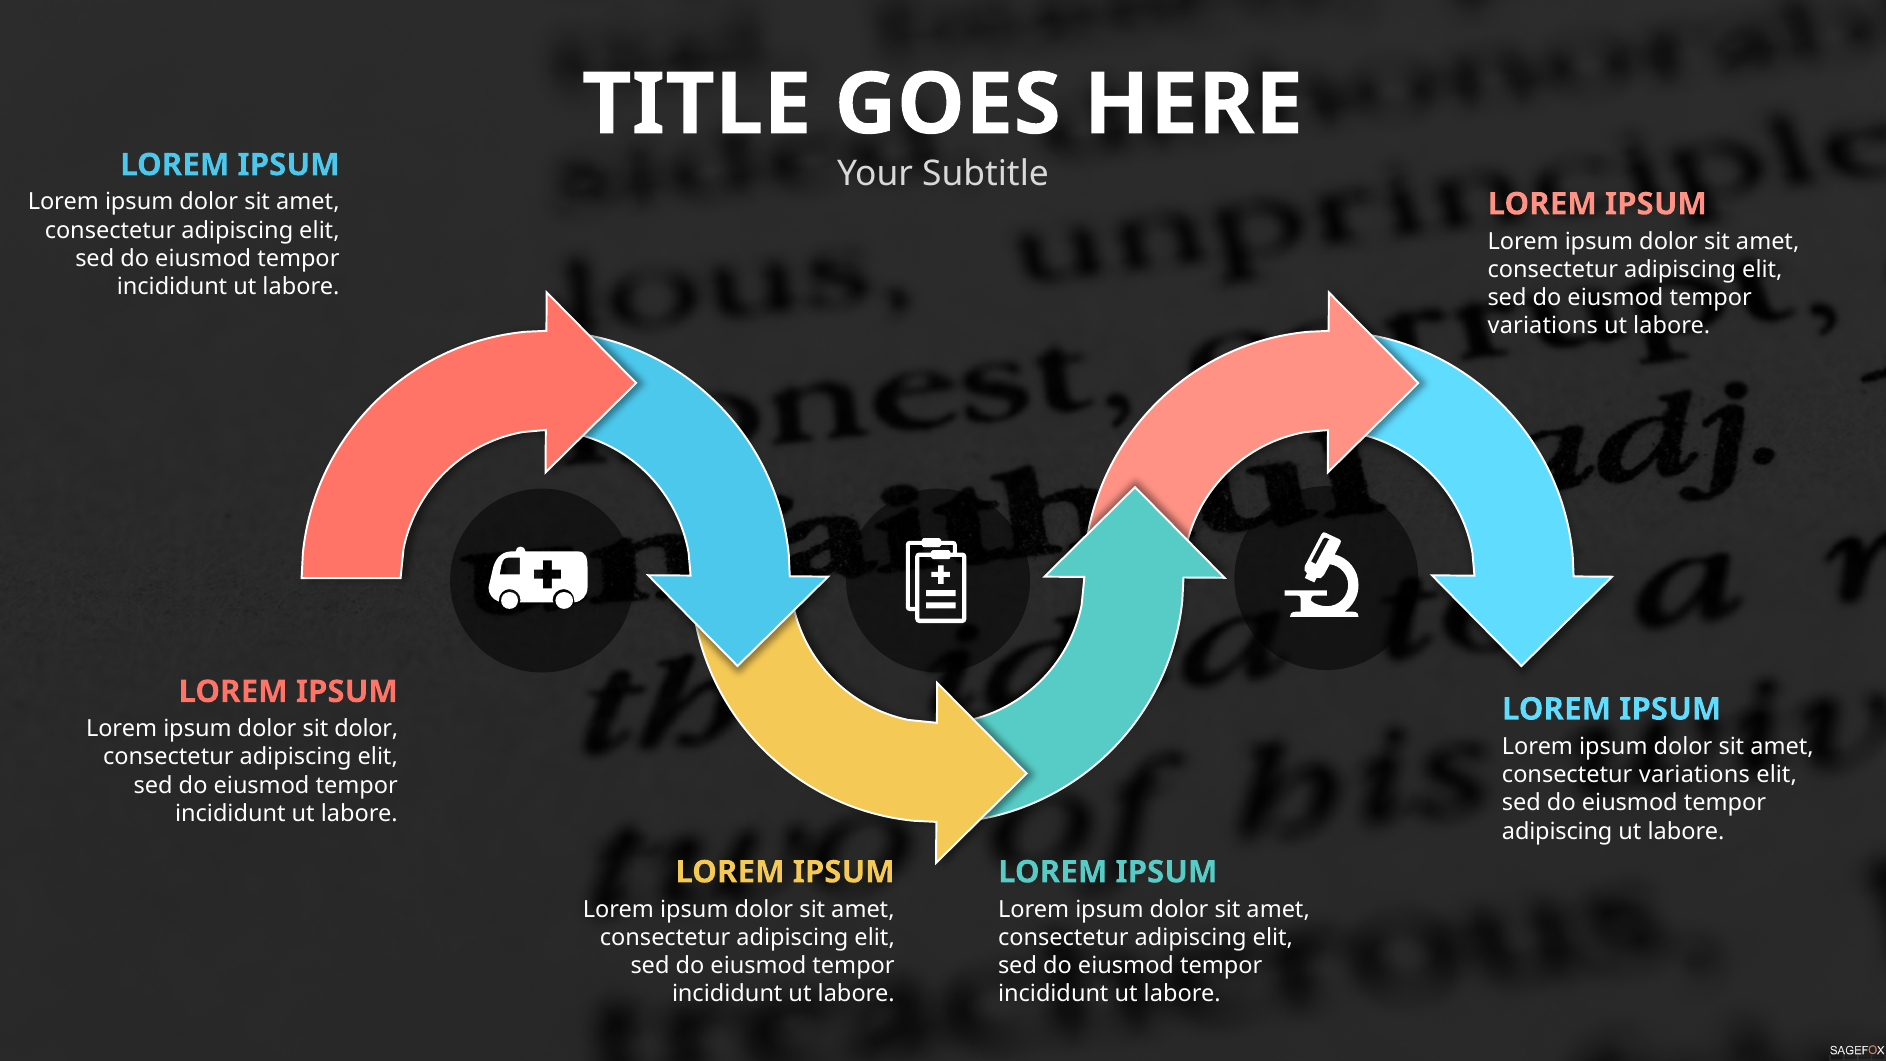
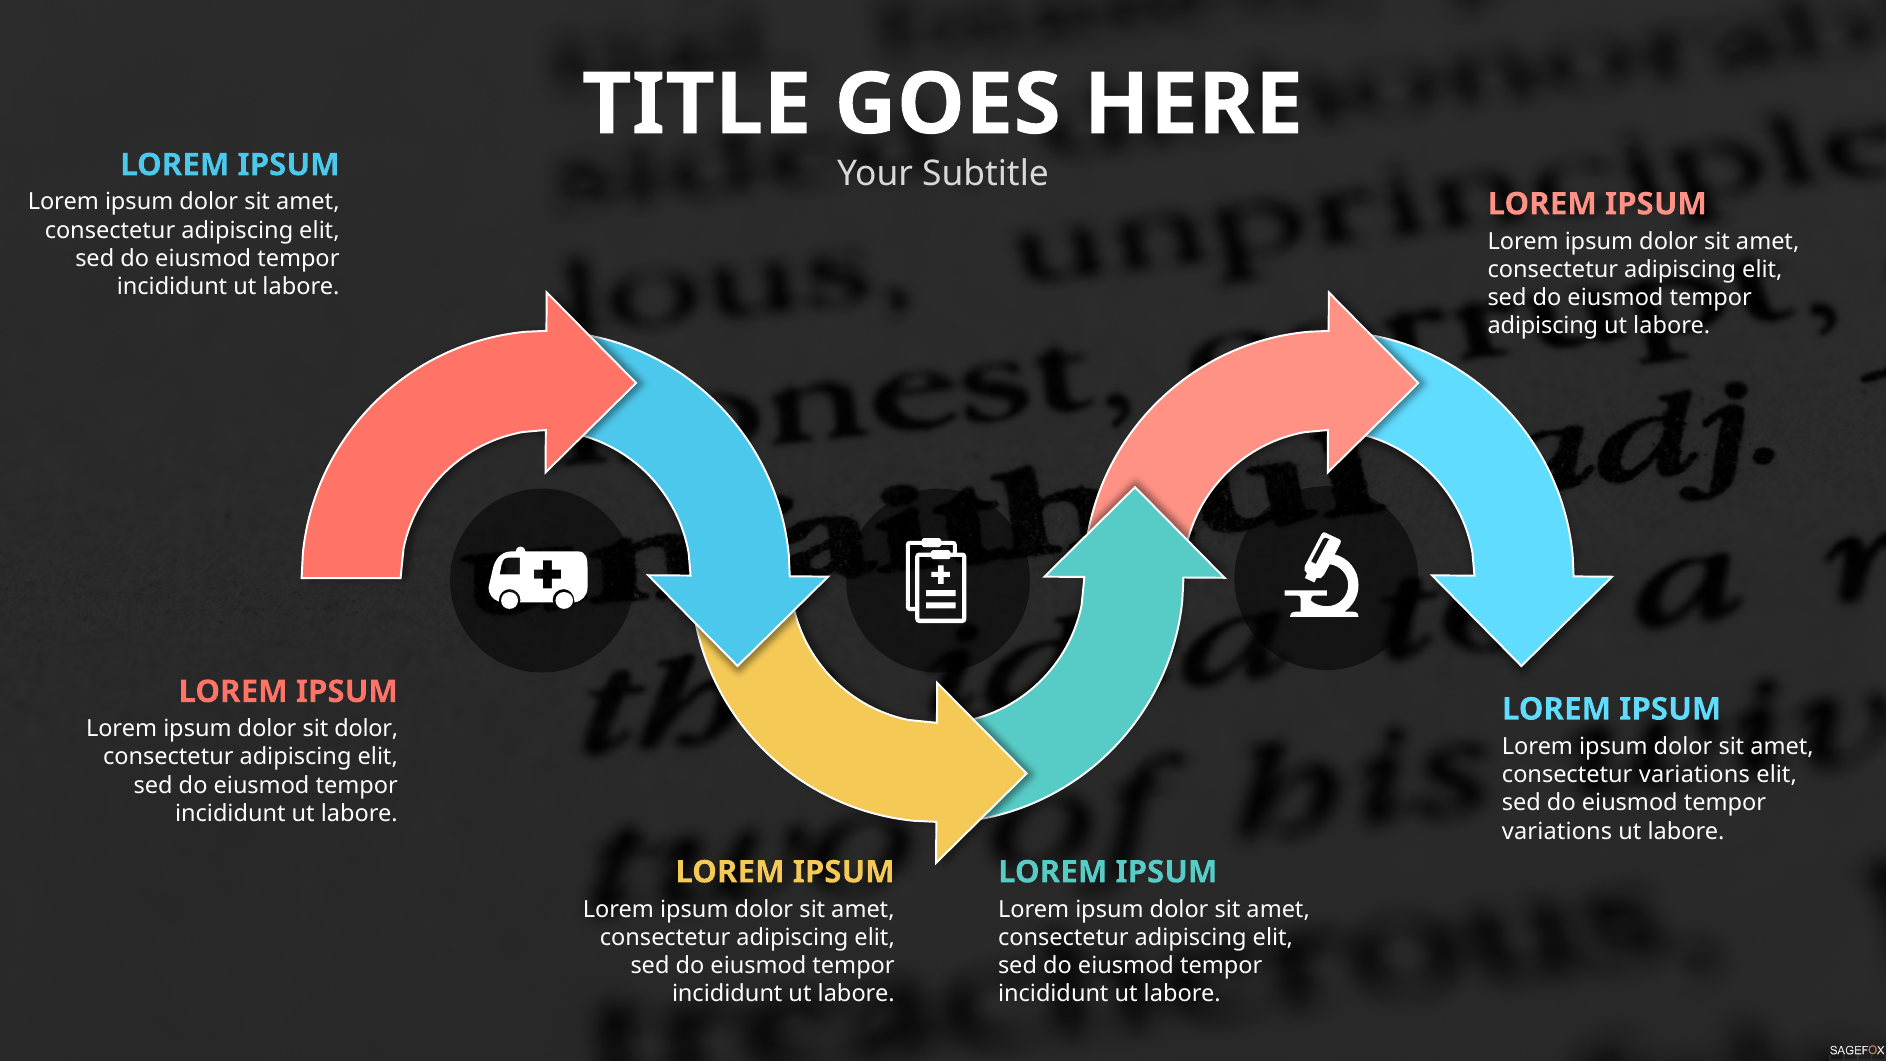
variations: variations -> adipiscing (1543, 326)
adipiscing: adipiscing -> variations (1557, 831)
